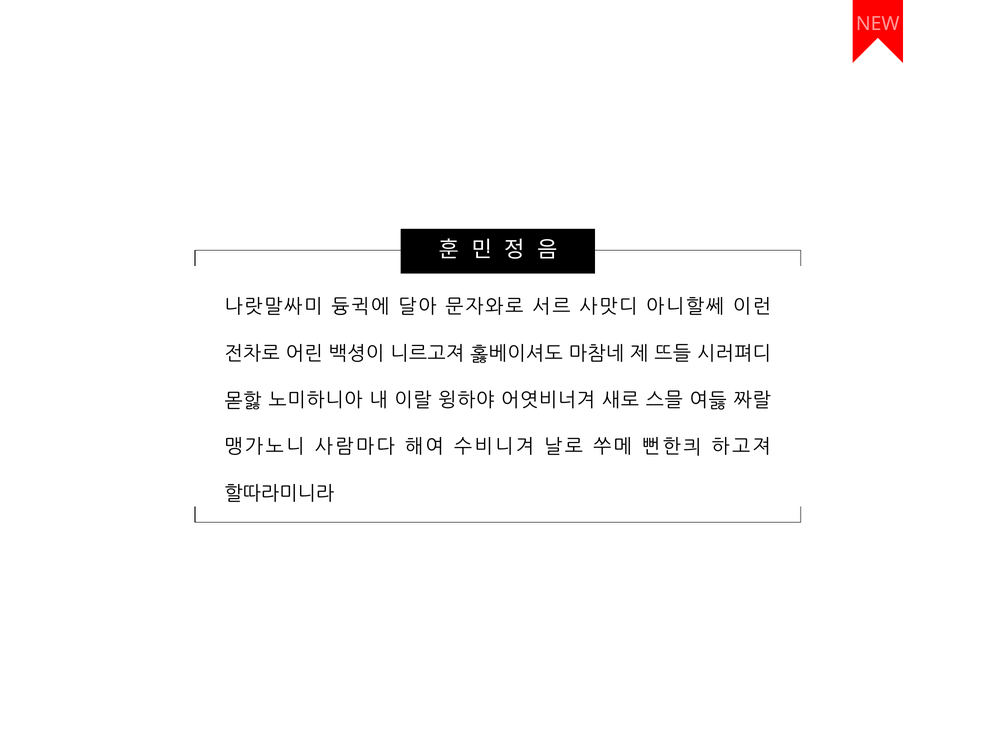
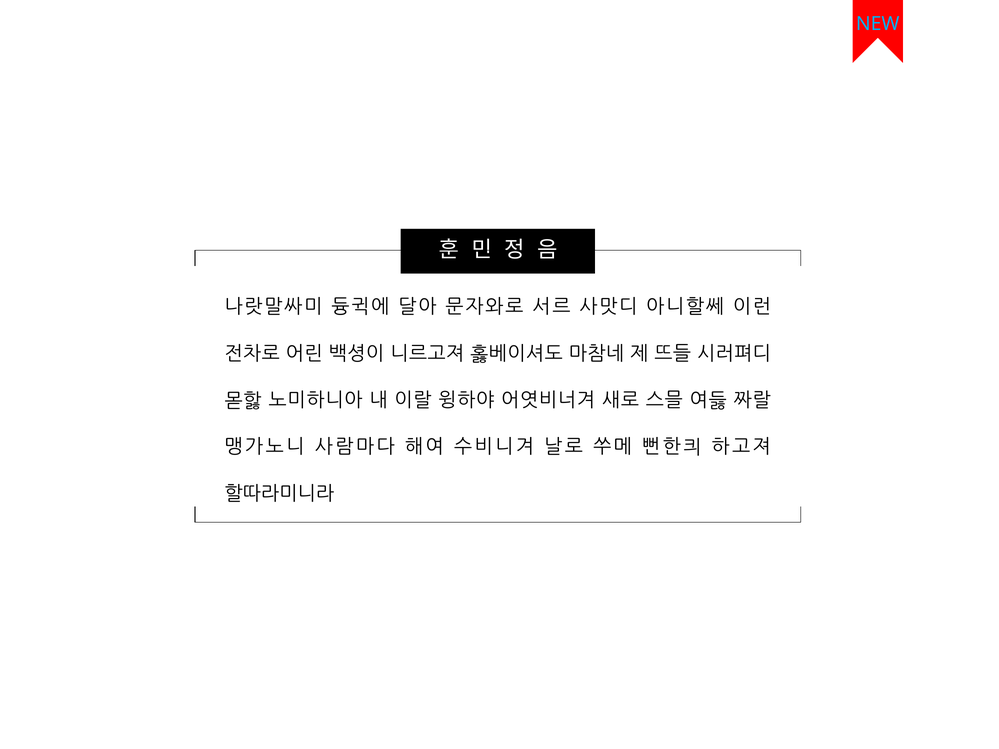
NEW colour: pink -> light blue (878, 24)
